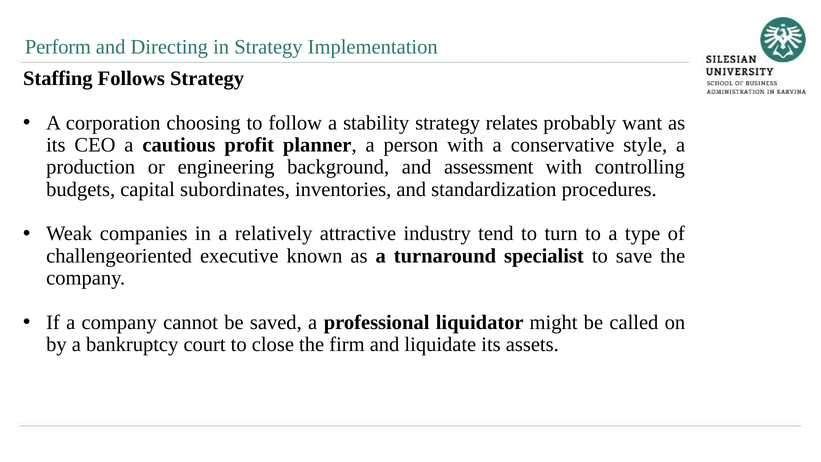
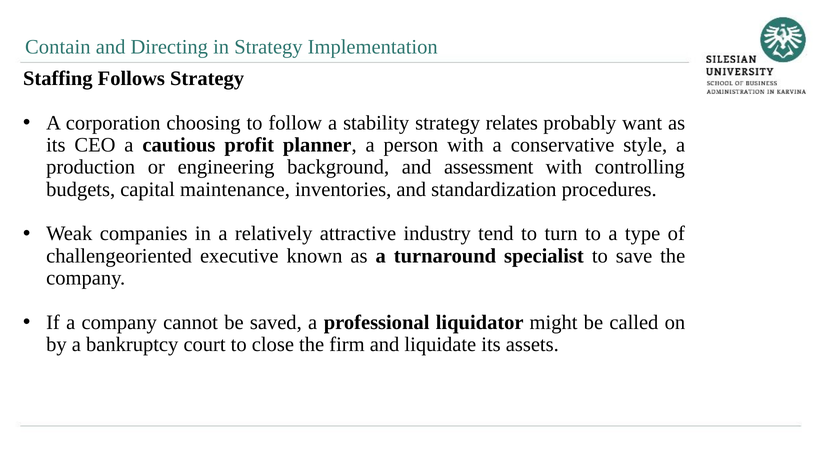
Perform: Perform -> Contain (58, 47)
subordinates: subordinates -> maintenance (235, 189)
